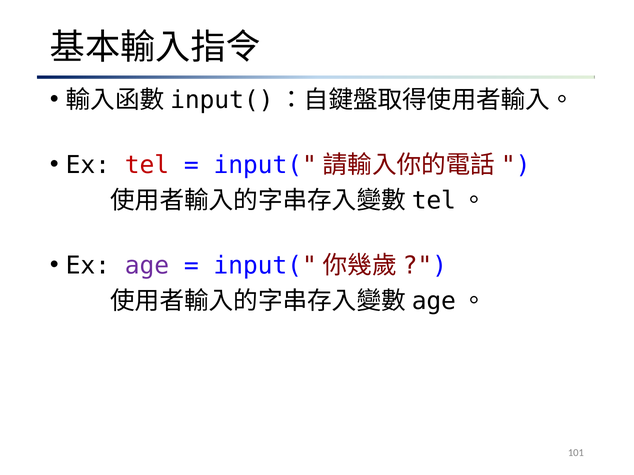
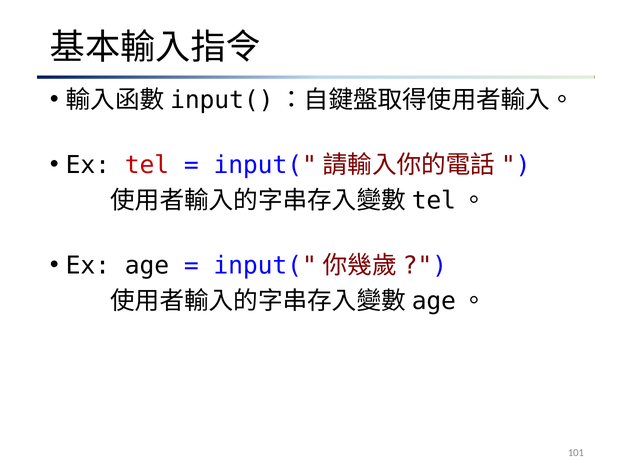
age colour: purple -> black (147, 266)
